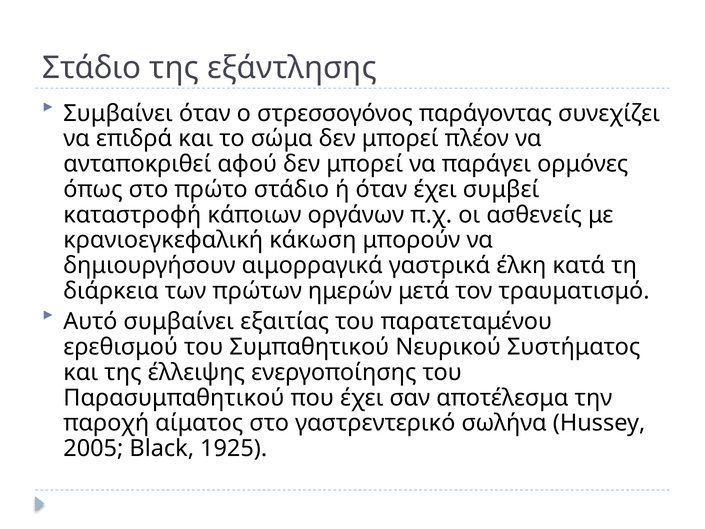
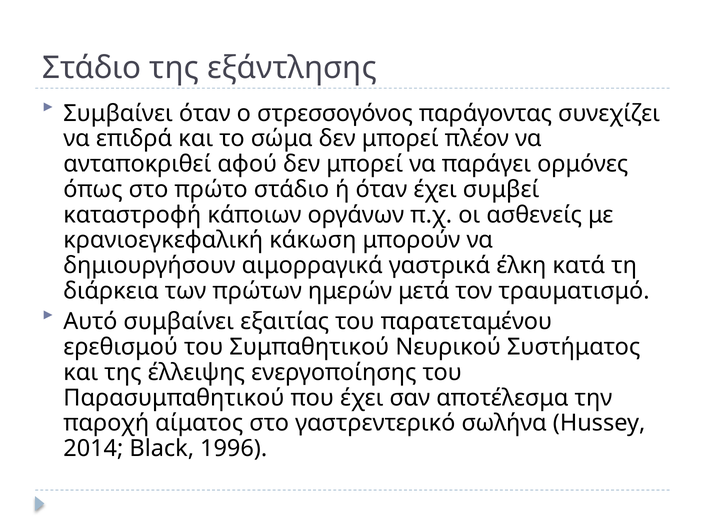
2005: 2005 -> 2014 (93, 448)
1925: 1925 -> 1996 (234, 448)
